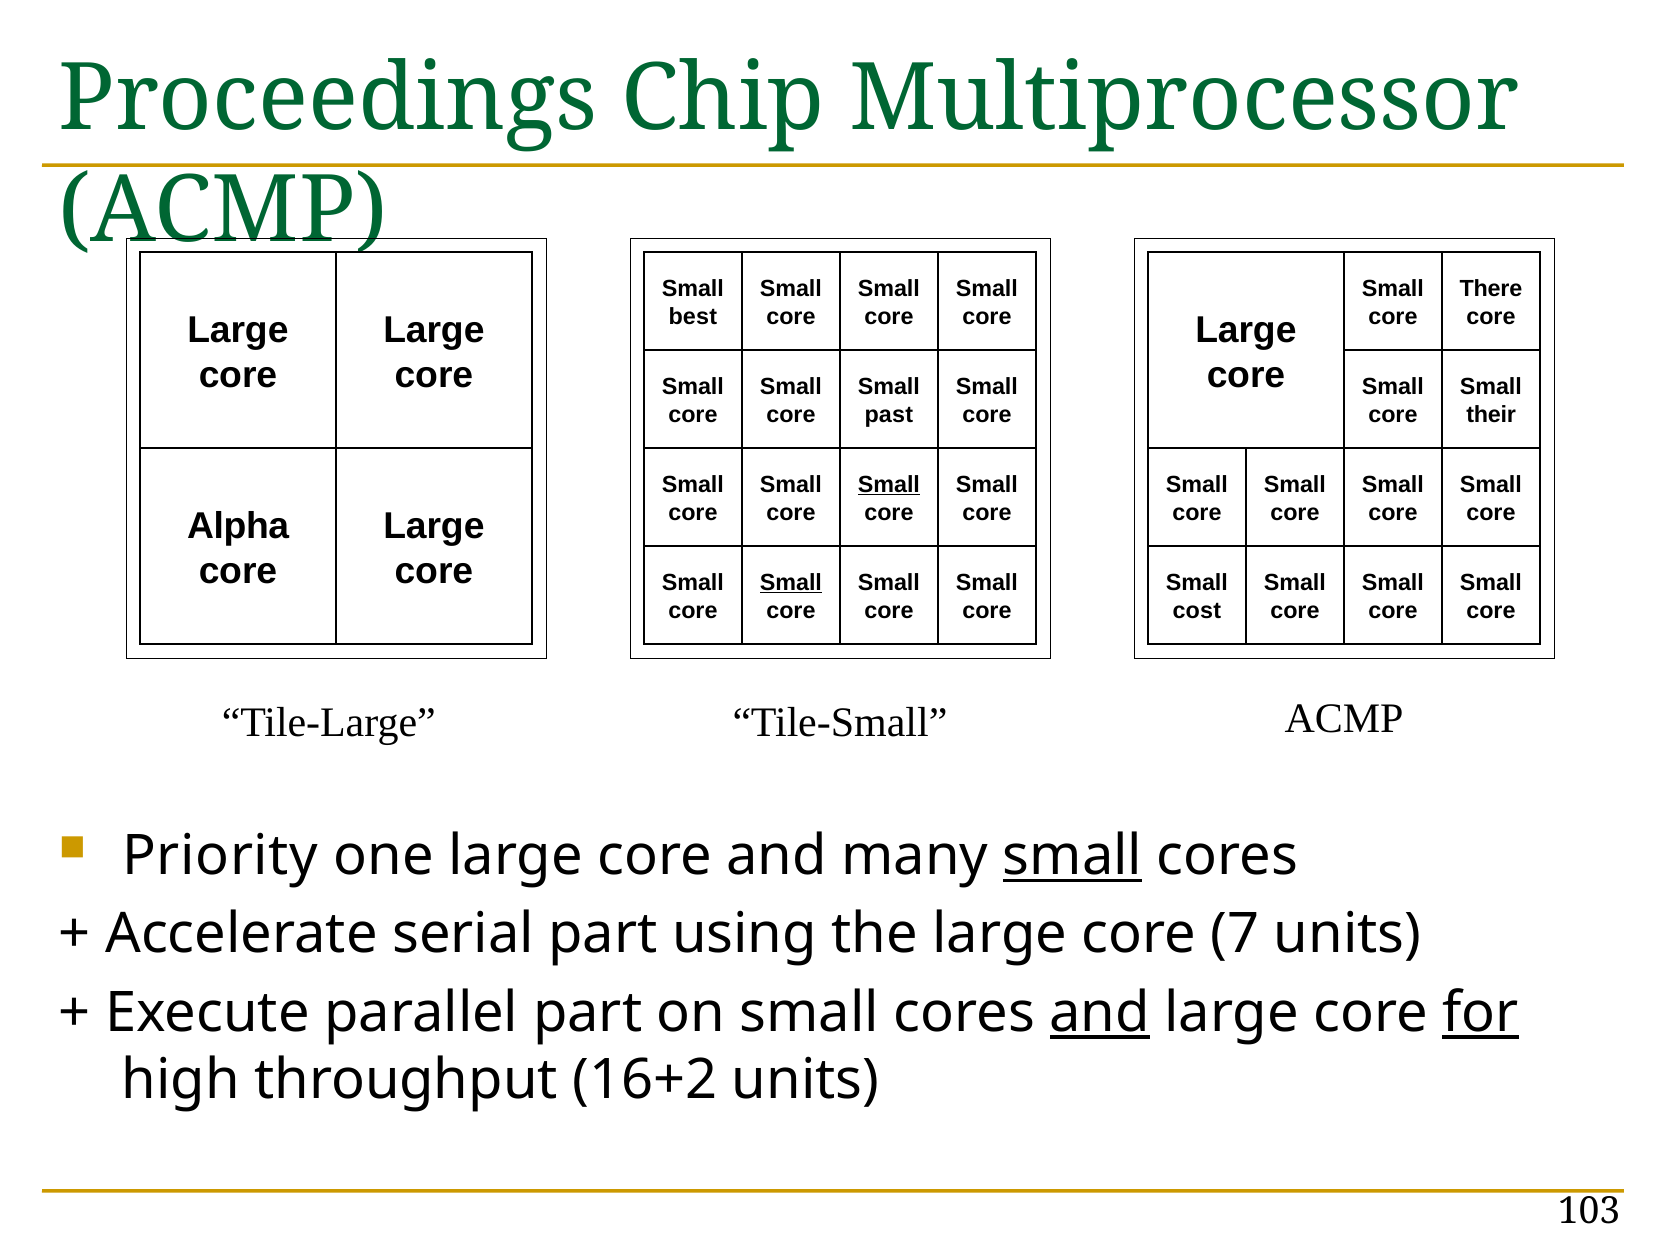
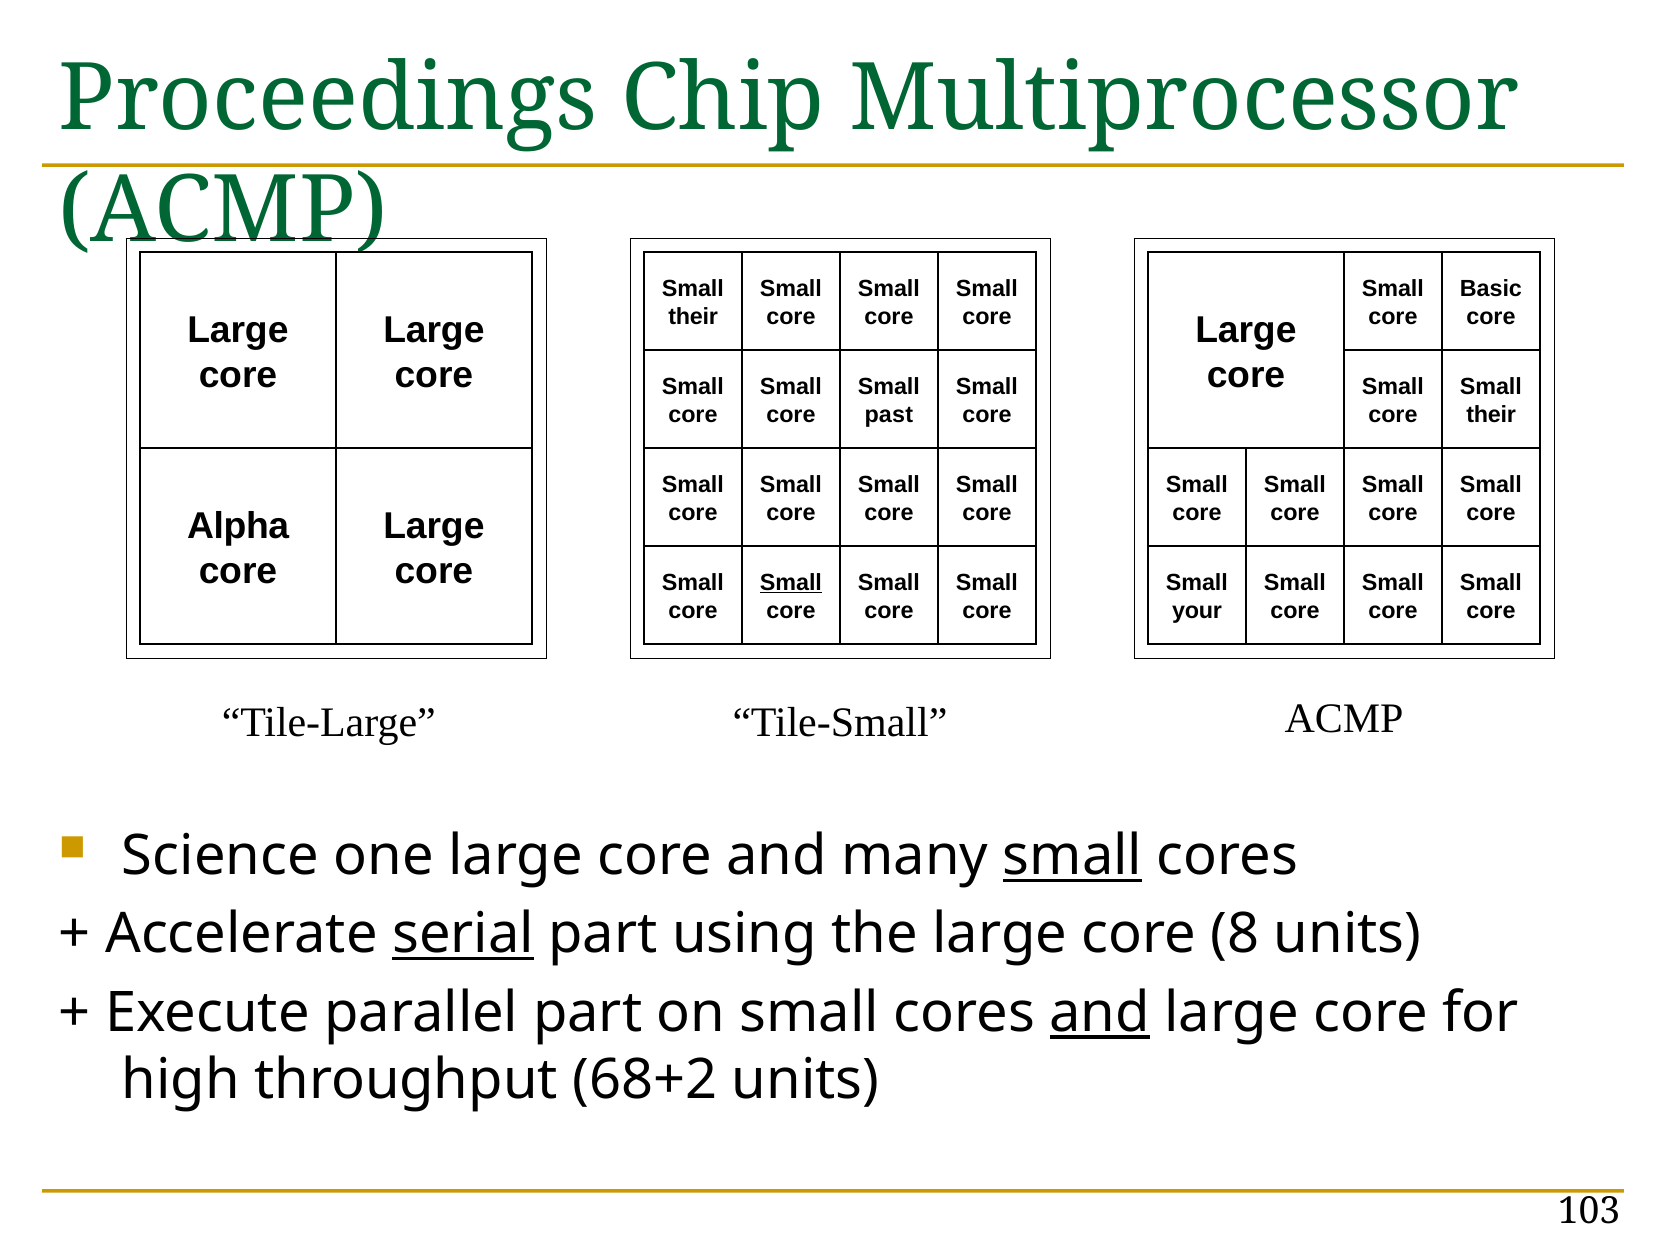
There: There -> Basic (1491, 289)
best: best -> their (693, 317)
Small underline: present -> none (889, 485)
cost: cost -> your (1197, 611)
Priority: Priority -> Science (220, 856)
serial underline: none -> present (463, 934)
7: 7 -> 8 (1235, 934)
for underline: present -> none (1481, 1013)
16+2: 16+2 -> 68+2 (645, 1080)
